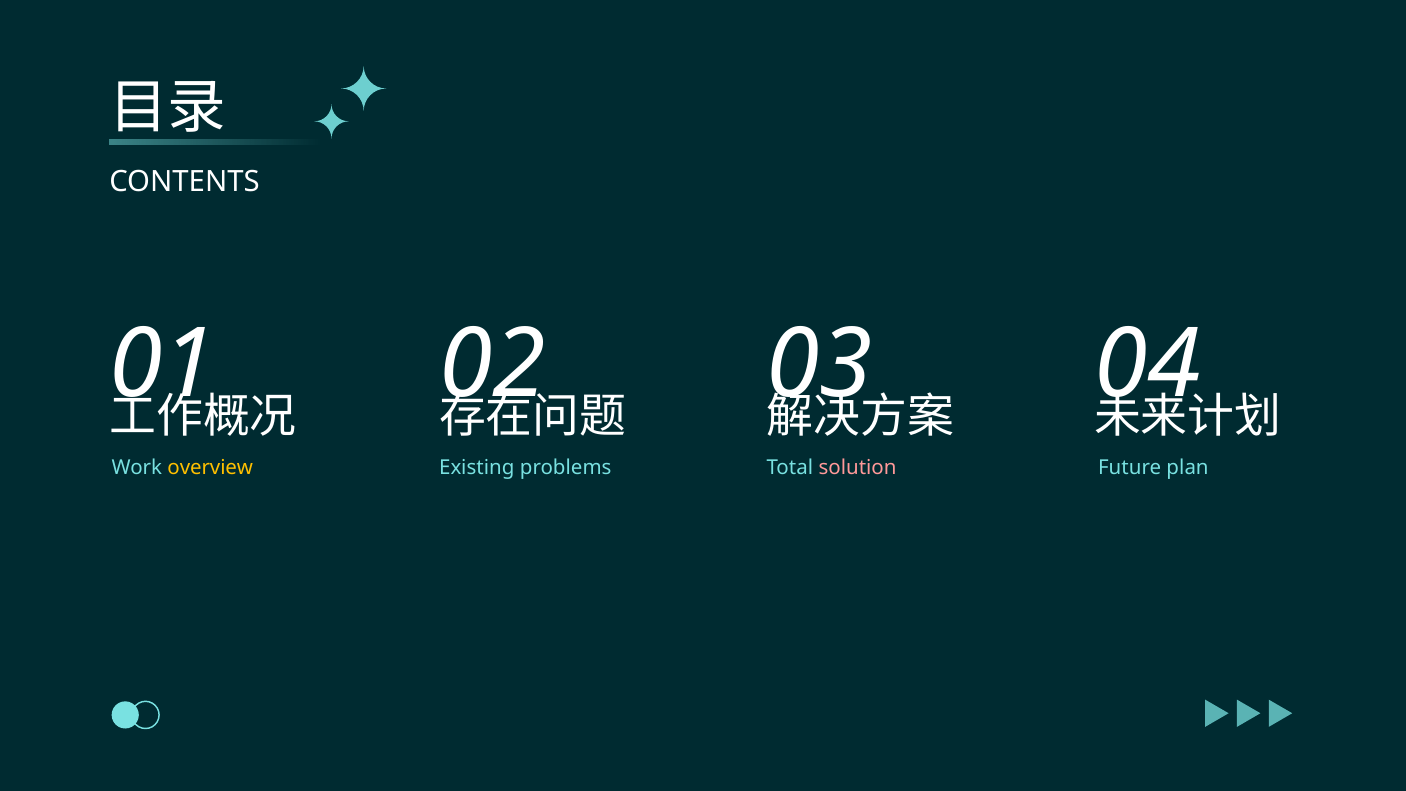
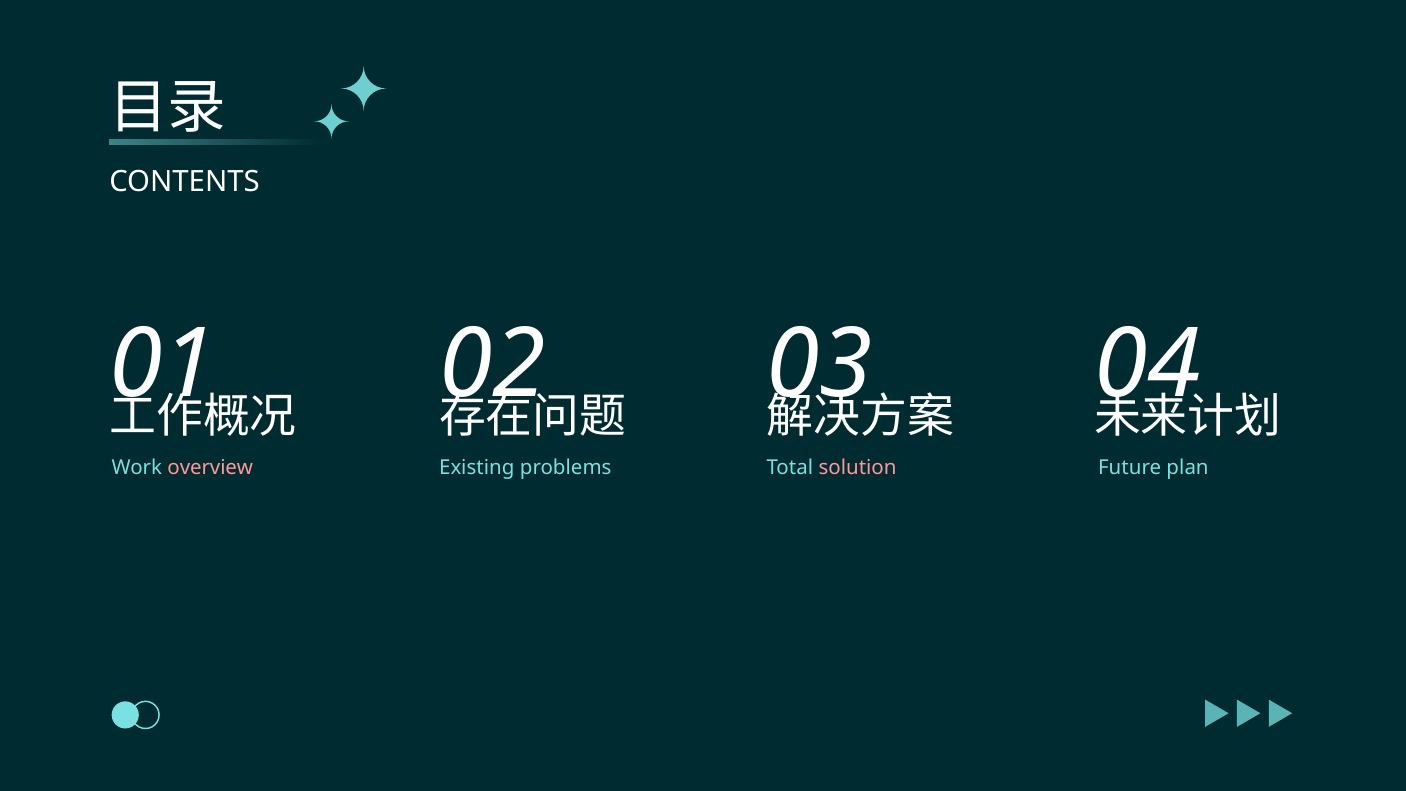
overview colour: yellow -> pink (210, 468)
